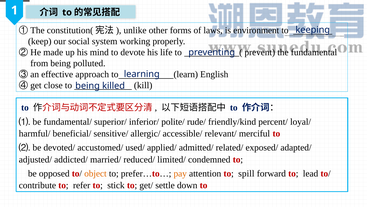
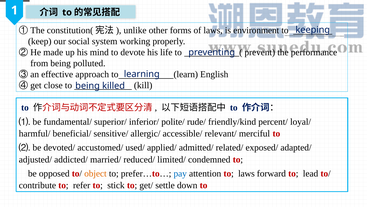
fundamental: fundamental -> performance (314, 52)
pay colour: orange -> blue (180, 173)
to spill: spill -> laws (246, 173)
